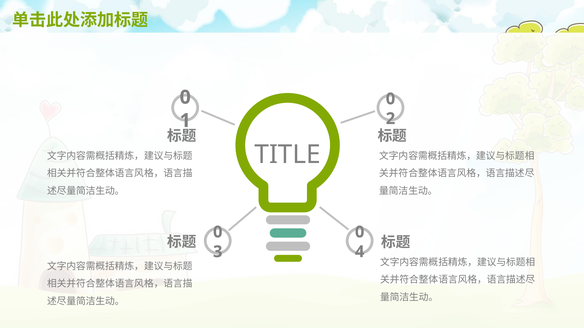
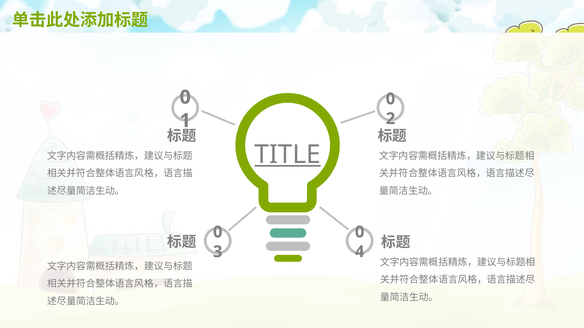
TITLE underline: none -> present (288, 155)
